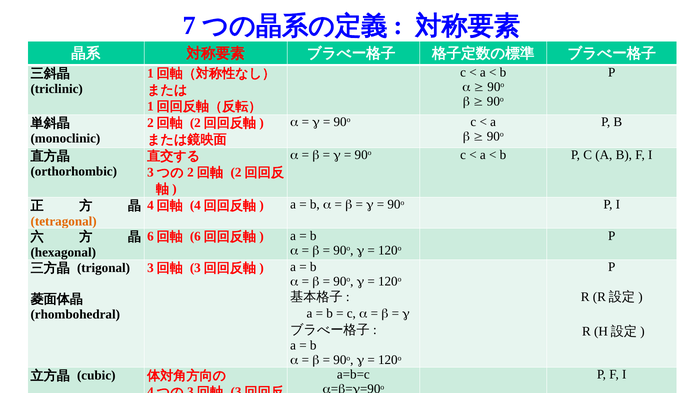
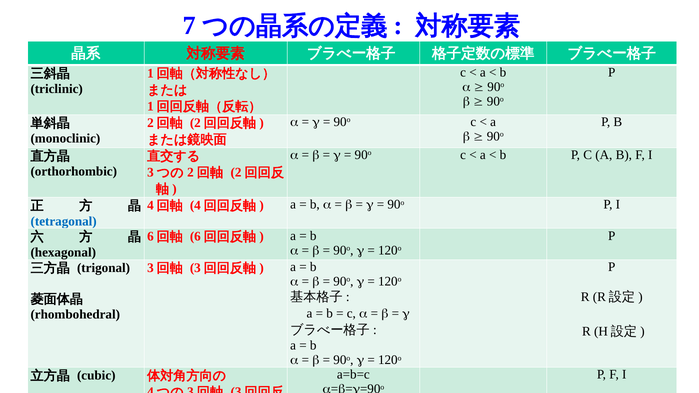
tetragonal colour: orange -> blue (64, 221)
